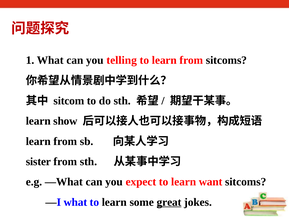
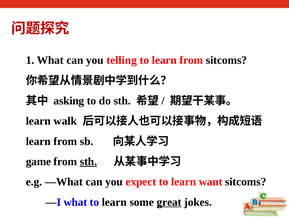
sitcom: sitcom -> asking (69, 101)
show: show -> walk (65, 121)
sister: sister -> game (38, 161)
sth underline: none -> present (88, 161)
